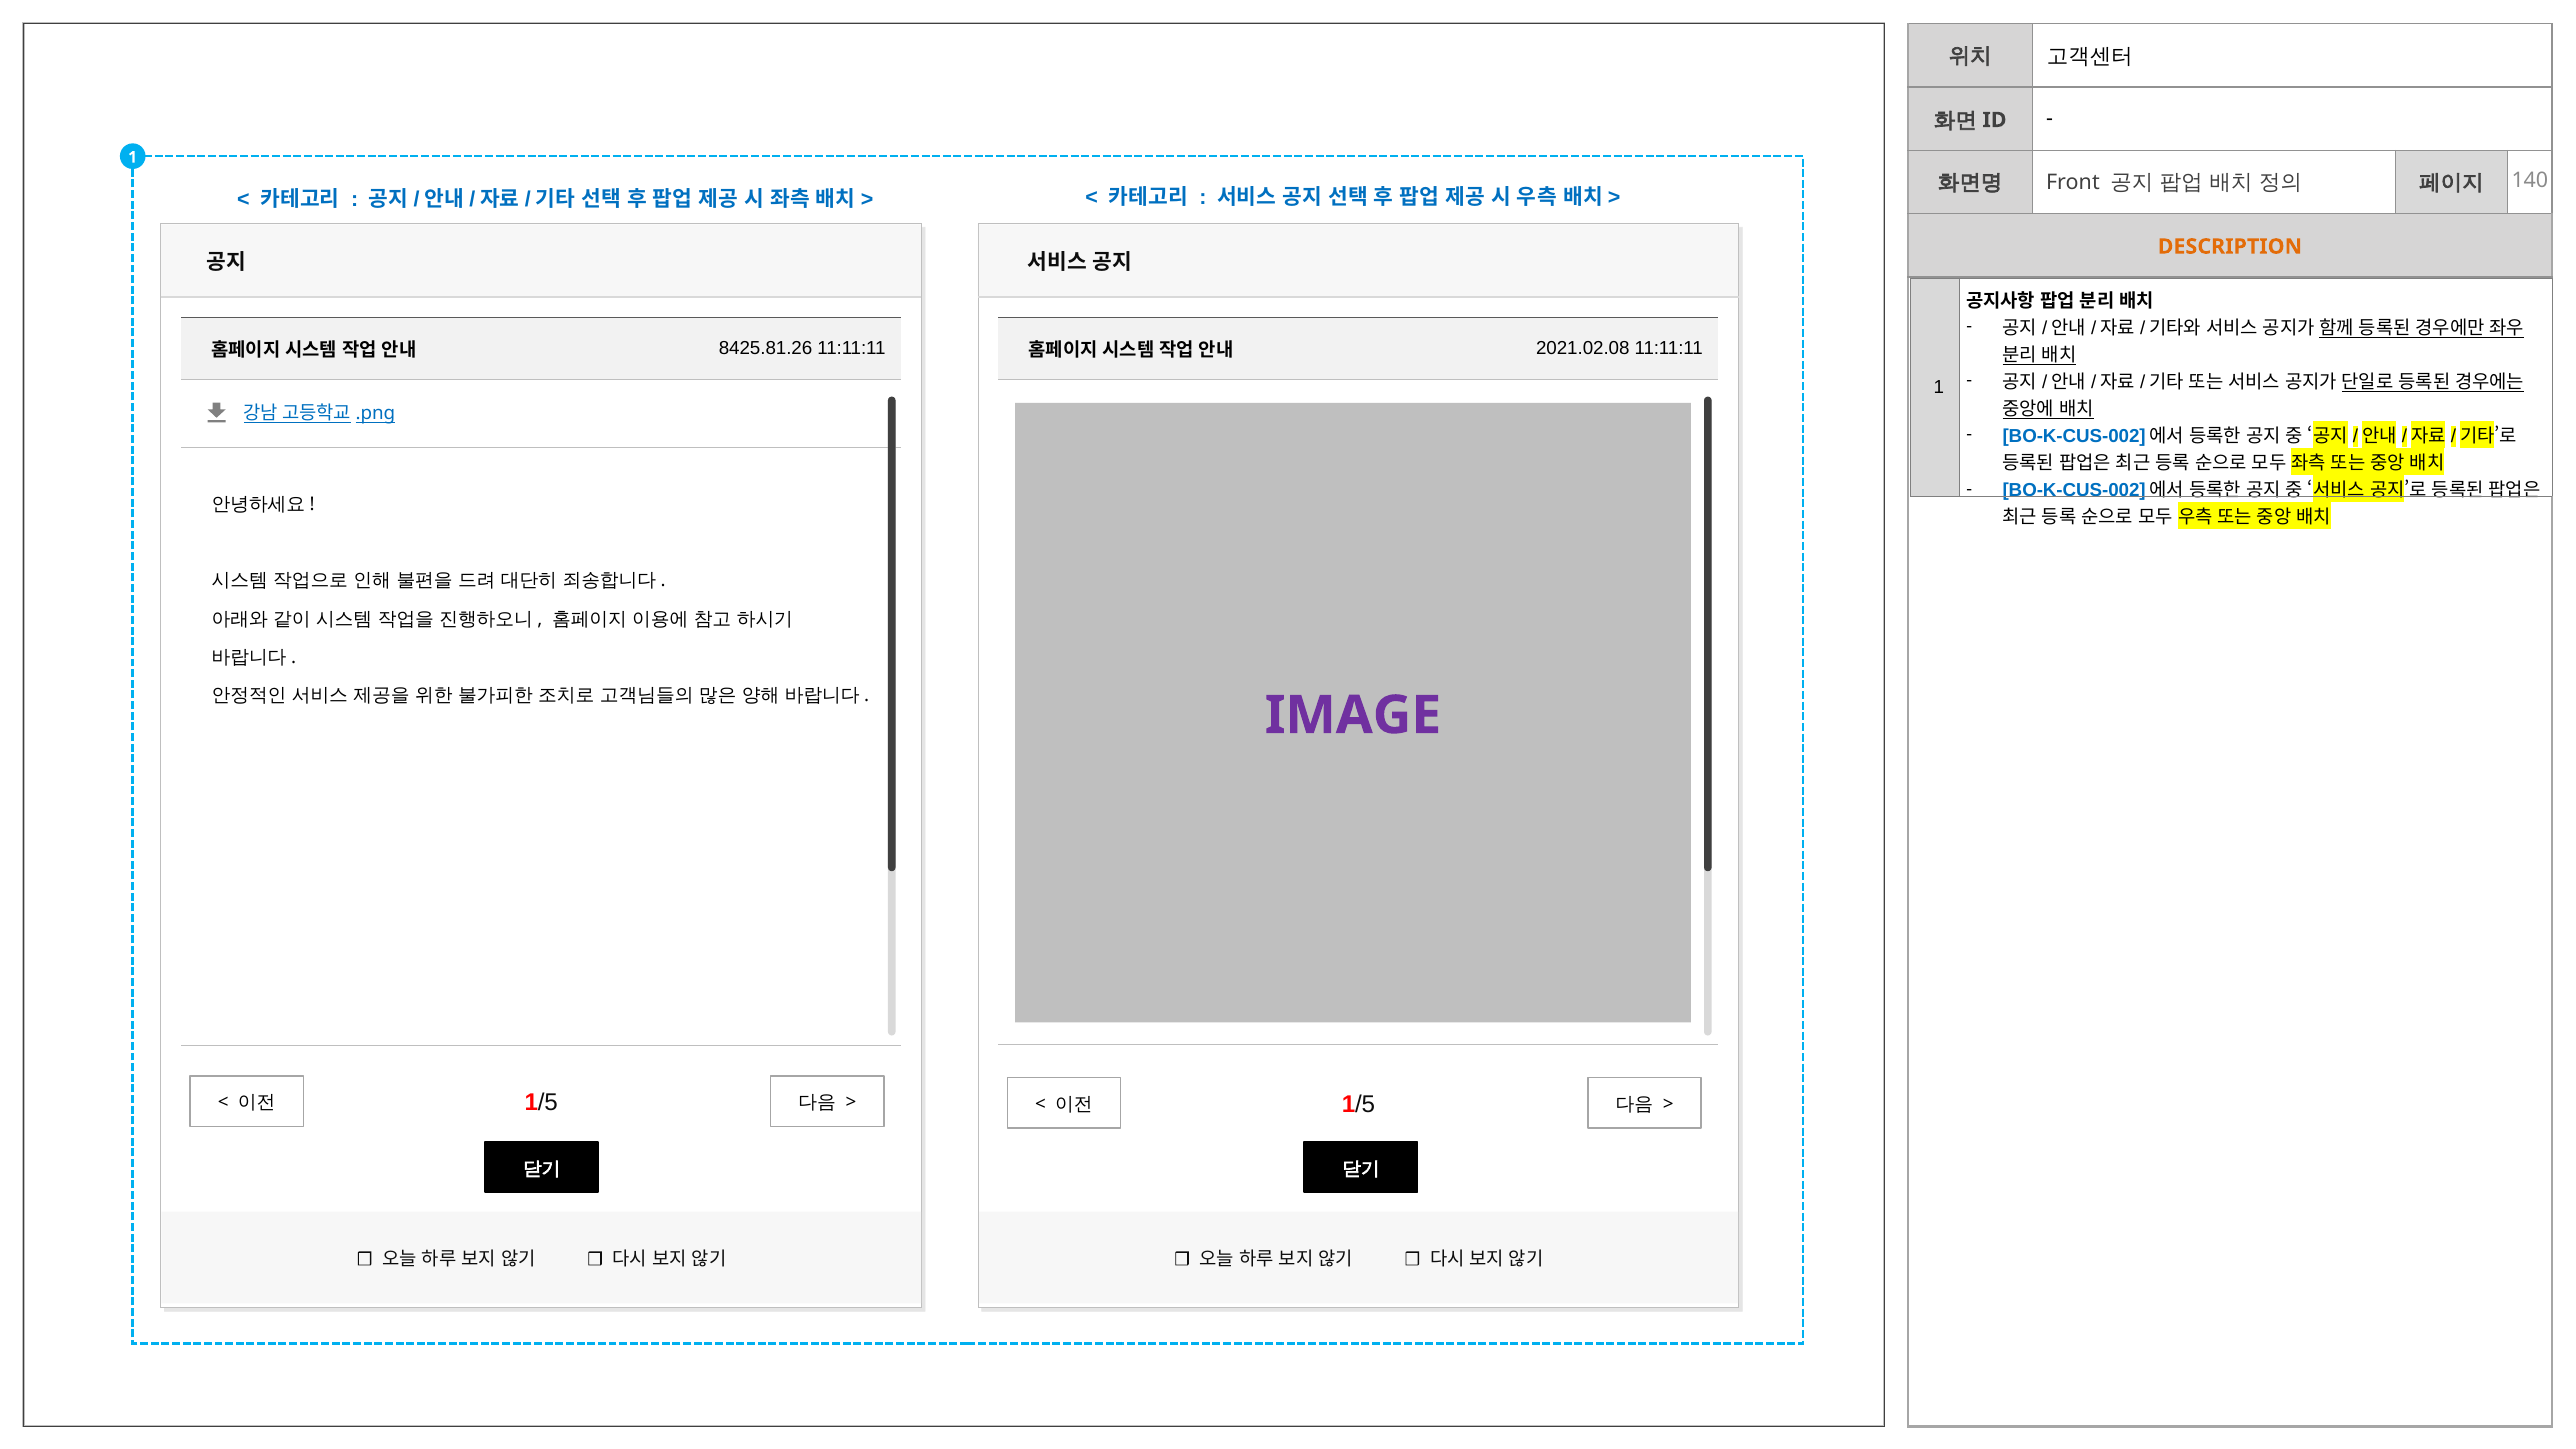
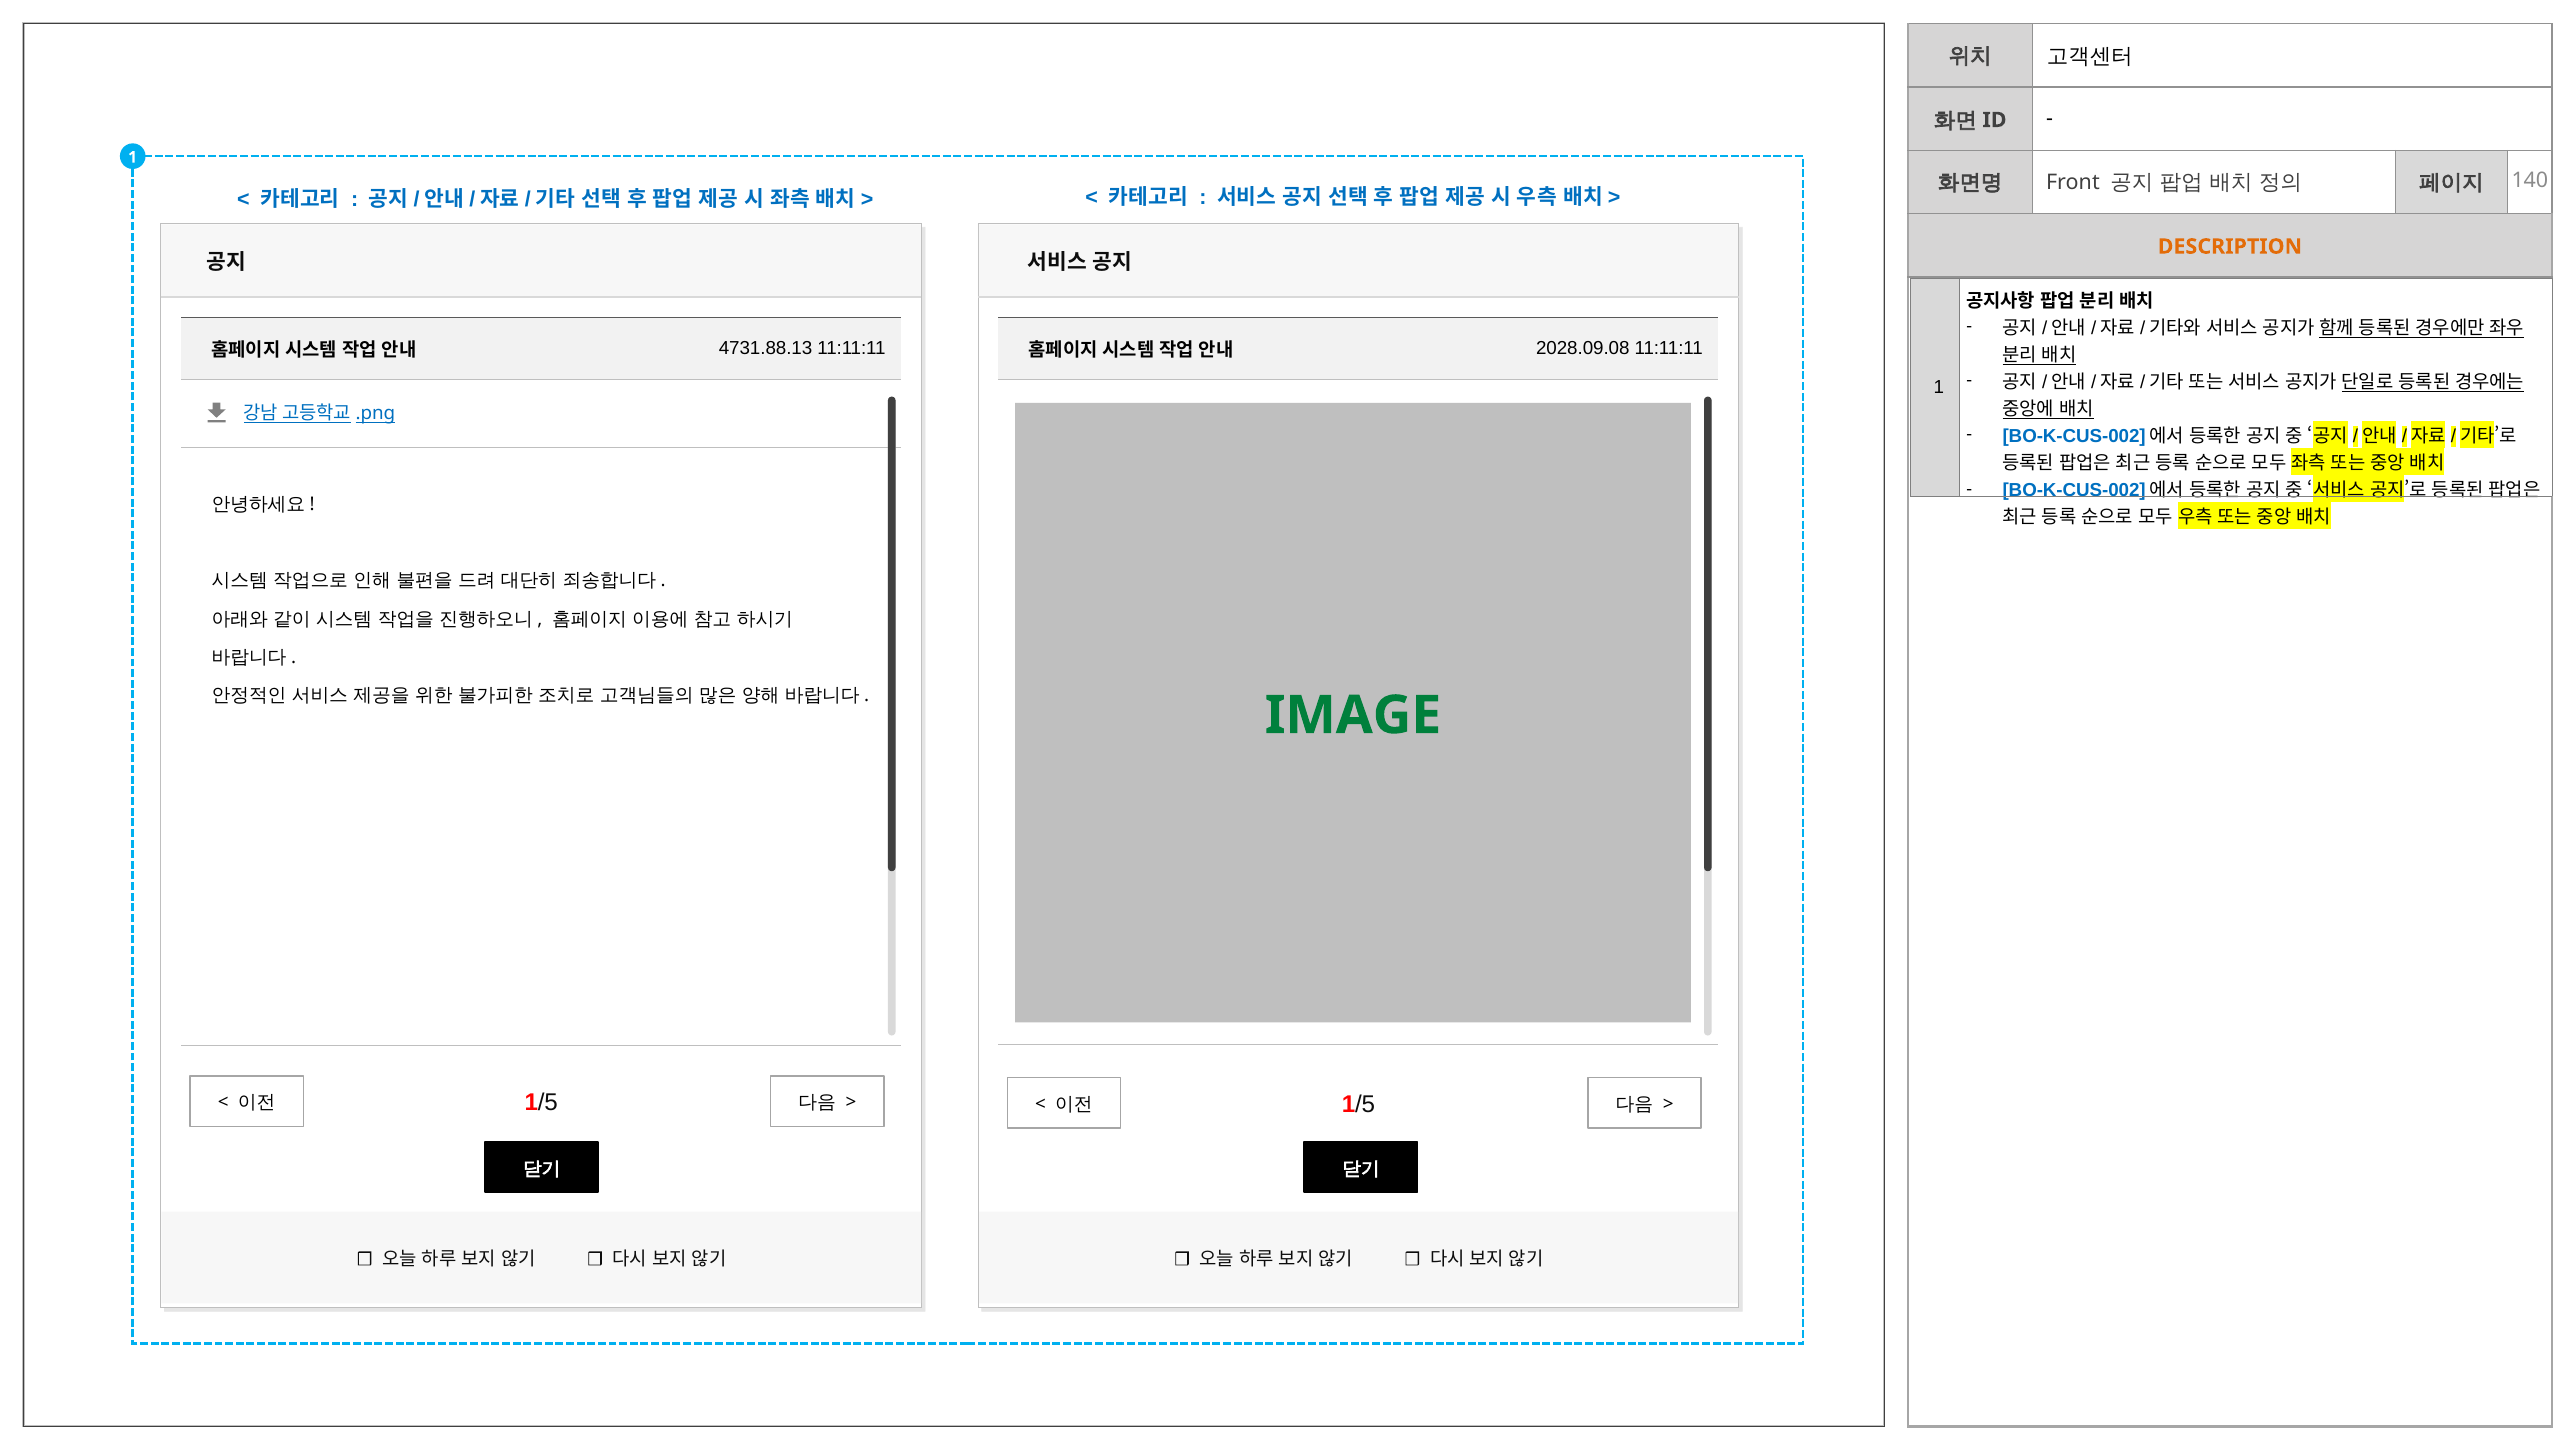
8425.81.26: 8425.81.26 -> 4731.88.13 (766, 348)
2021.02.08: 2021.02.08 -> 2028.09.08 (1583, 348)
IMAGE colour: purple -> green (1353, 715)
